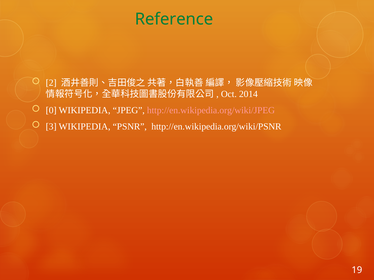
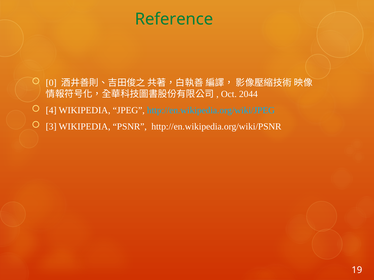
2: 2 -> 0 (51, 83)
2014: 2014 -> 2044 (248, 94)
0: 0 -> 4 (51, 110)
http://en.wikipedia.org/wiki/JPEG colour: pink -> light blue (211, 110)
